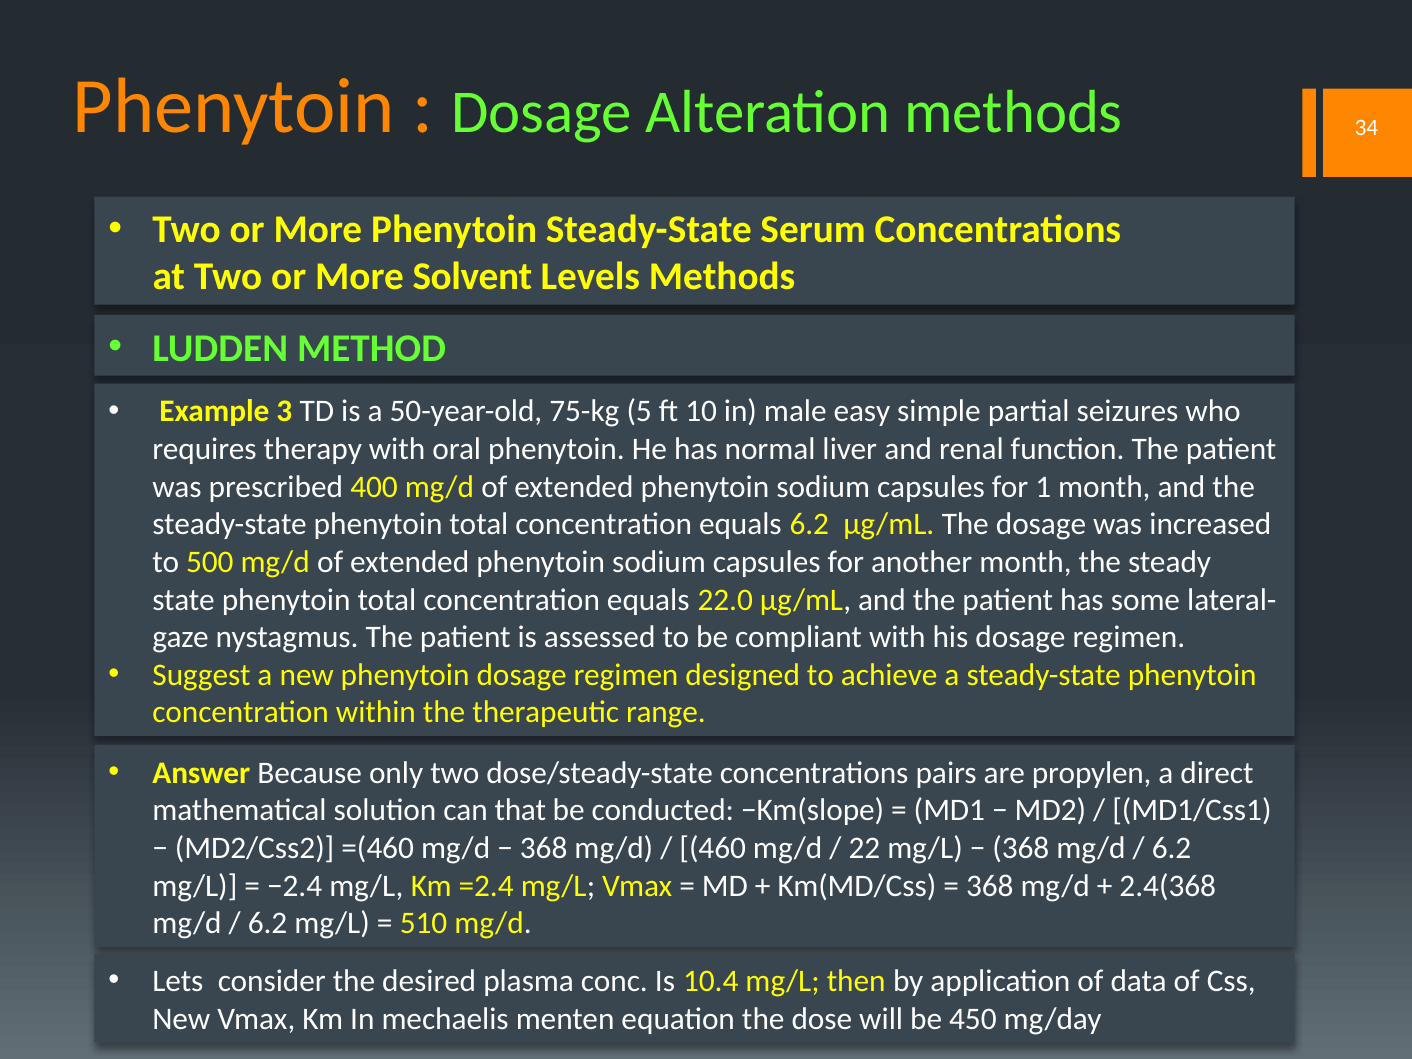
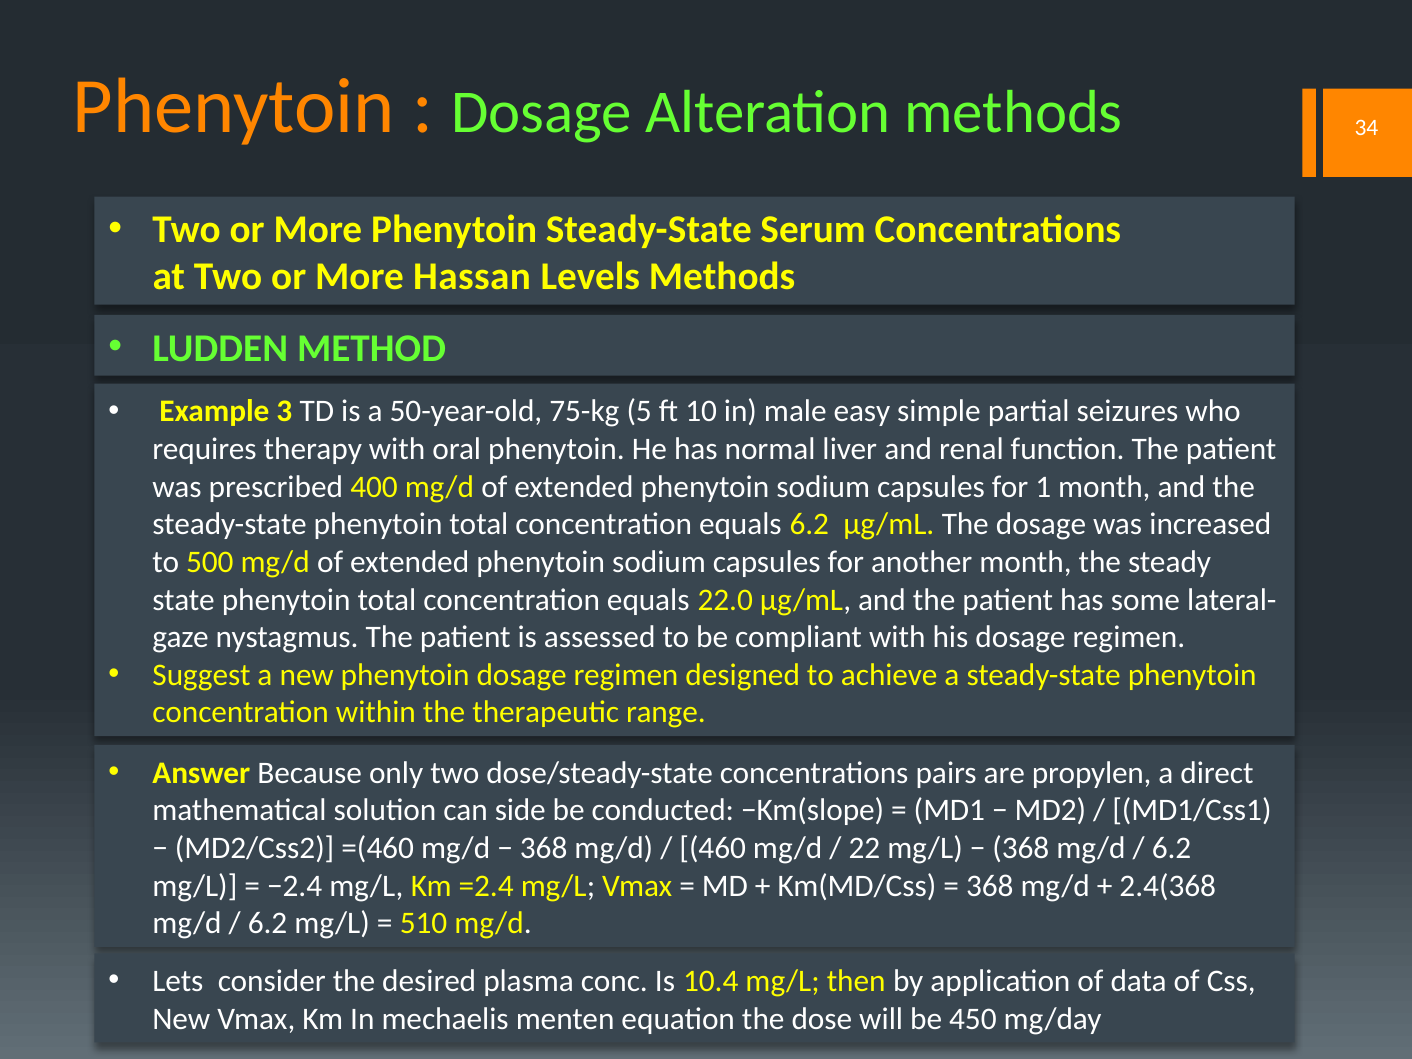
Solvent: Solvent -> Hassan (472, 277)
that: that -> side (520, 811)
